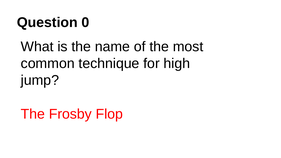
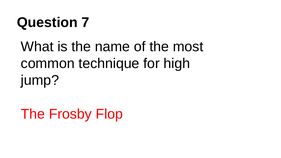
0: 0 -> 7 (85, 22)
